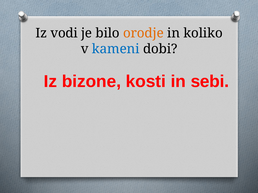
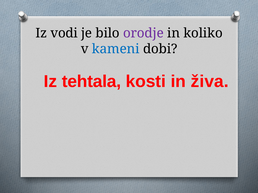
orodje colour: orange -> purple (143, 33)
bizone: bizone -> tehtala (91, 82)
sebi: sebi -> živa (210, 82)
